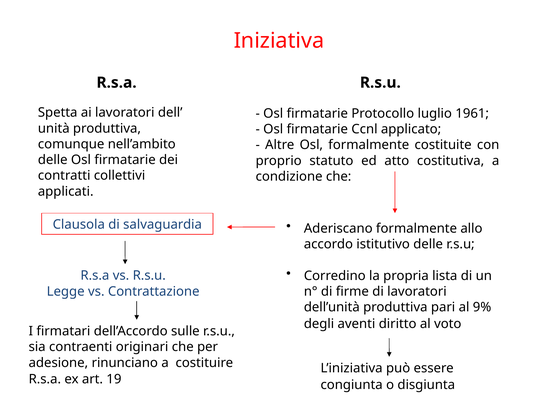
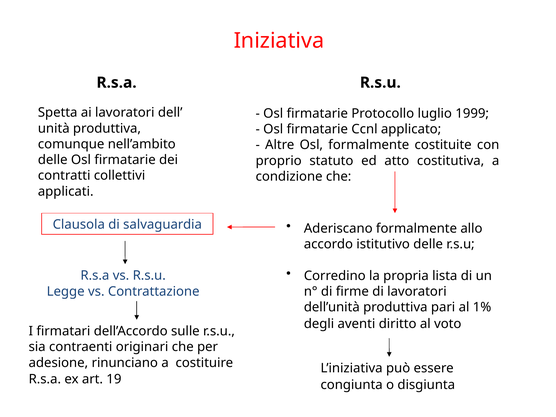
1961: 1961 -> 1999 (472, 113)
9%: 9% -> 1% (482, 307)
